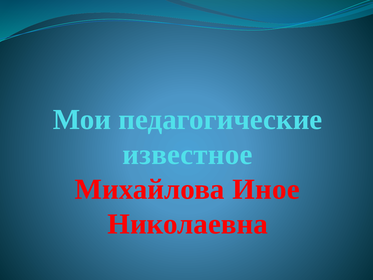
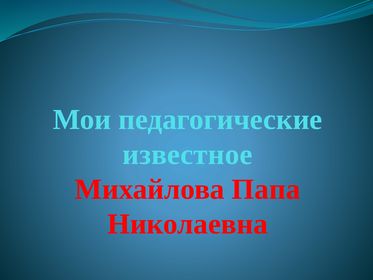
Иное: Иное -> Папа (266, 189)
